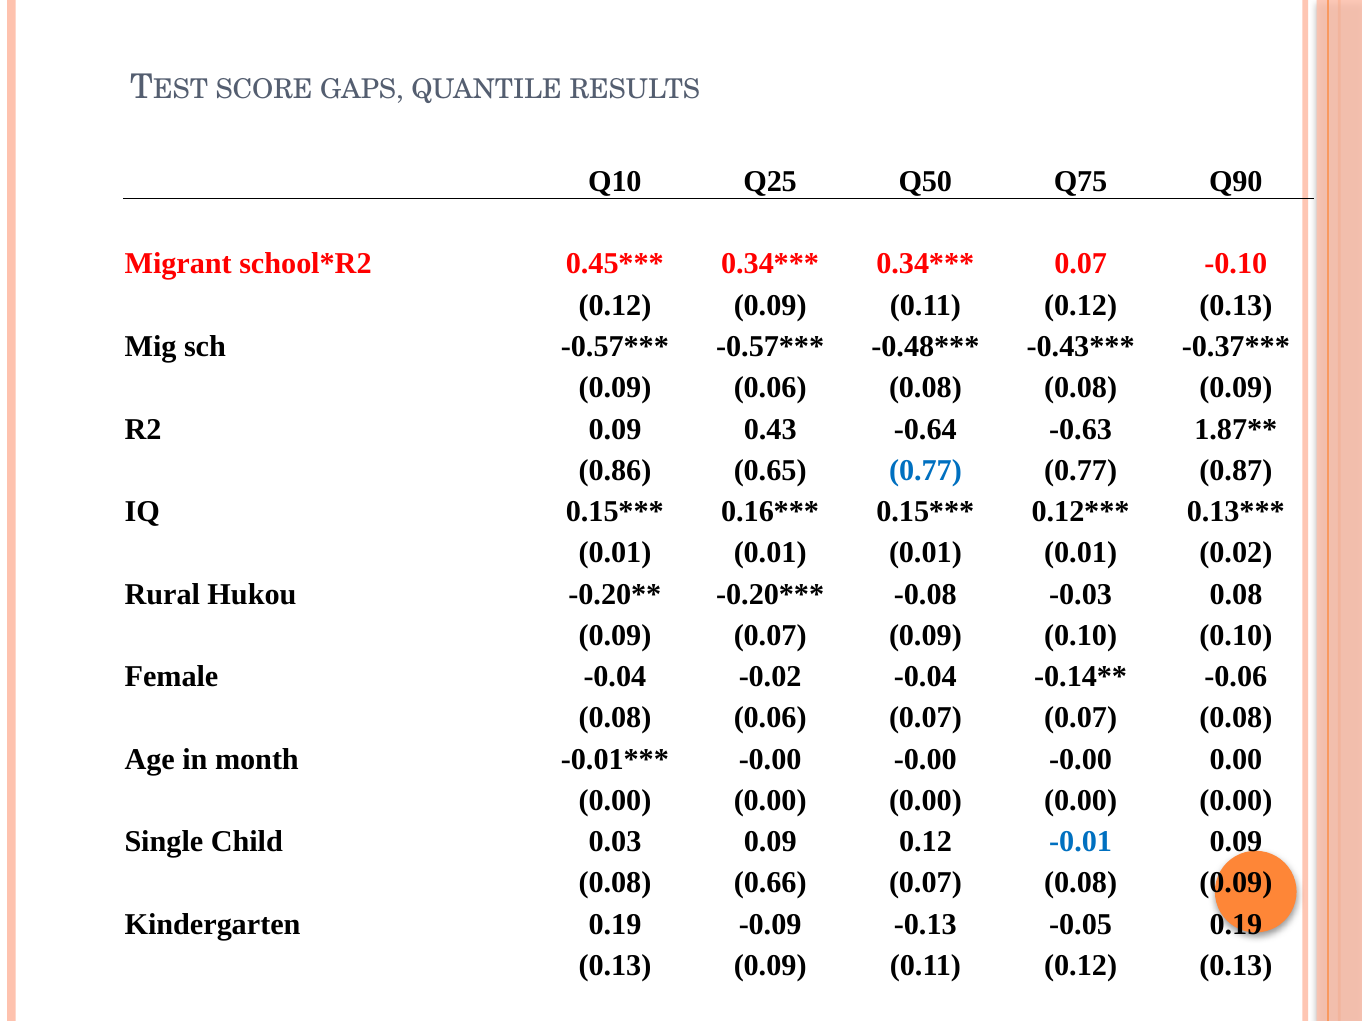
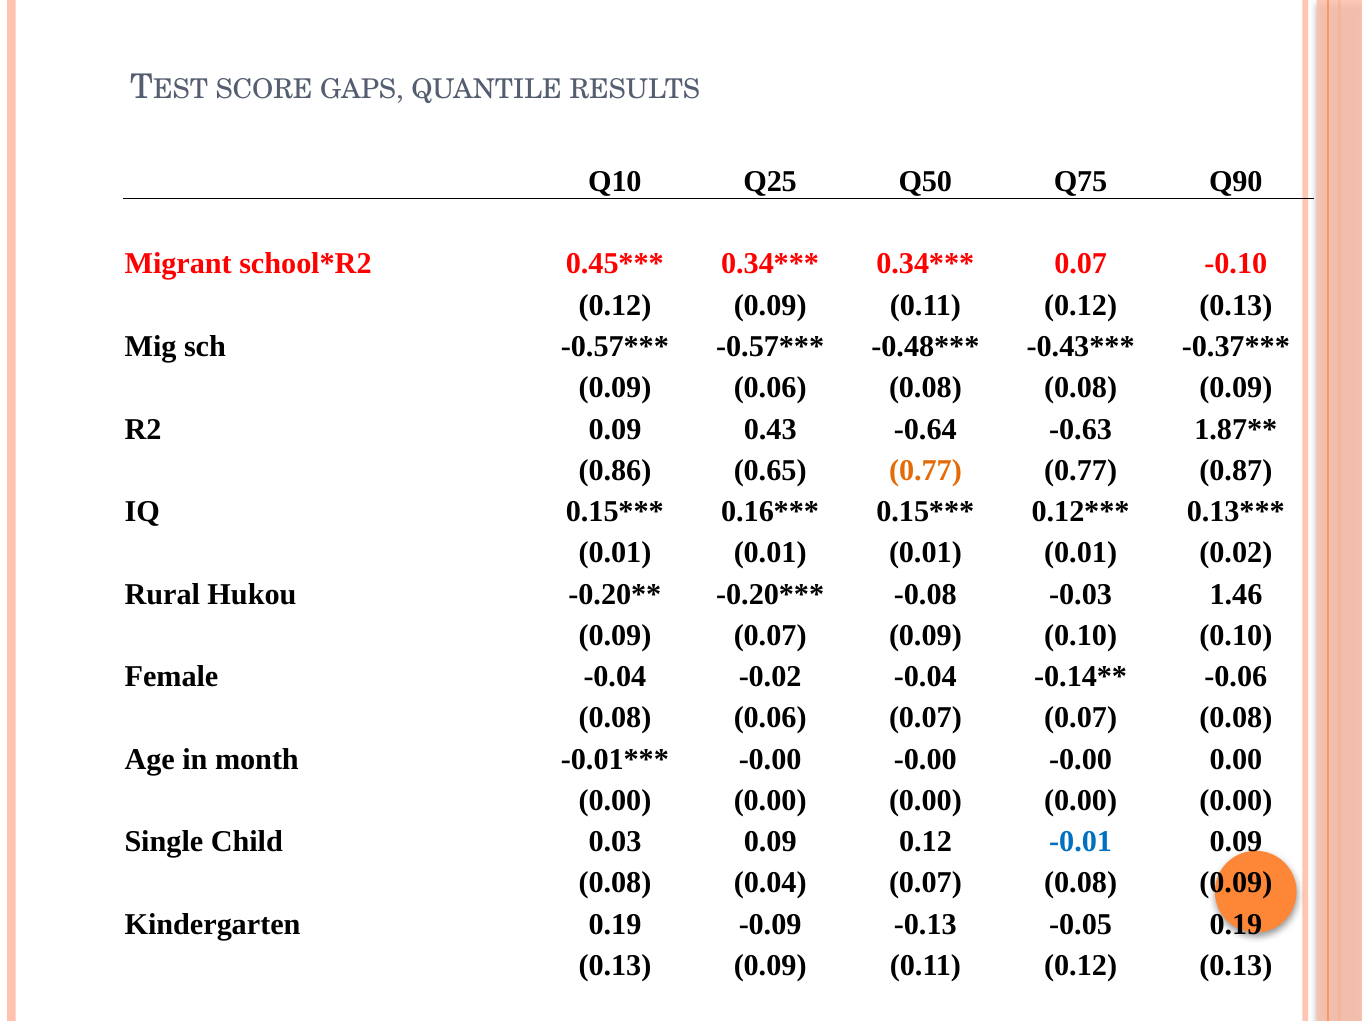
0.77 colour: blue -> orange (925, 471)
-0.03 0.08: 0.08 -> 1.46 (1236, 594)
0.66: 0.66 -> 0.04 (770, 883)
